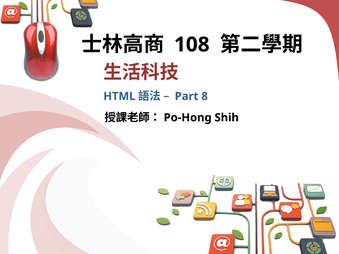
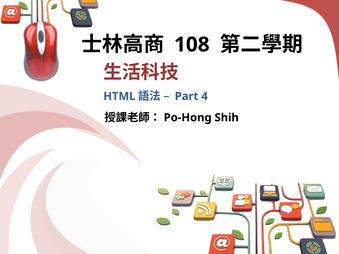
8: 8 -> 4 (205, 96)
